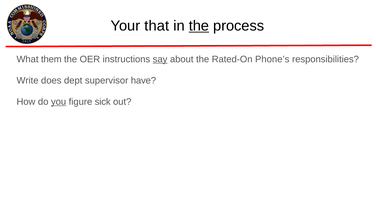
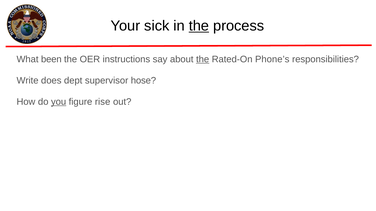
that: that -> sick (157, 26)
them: them -> been (51, 59)
say underline: present -> none (160, 59)
the underline: none -> present (203, 59)
have: have -> hose (143, 81)
sick: sick -> rise (103, 102)
